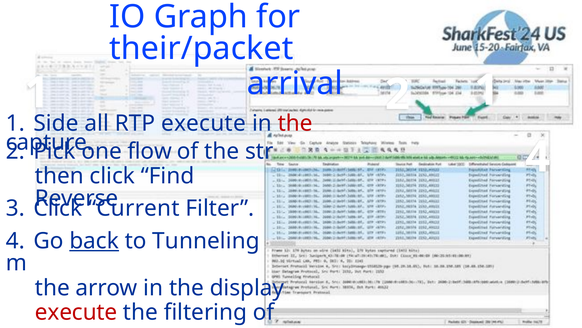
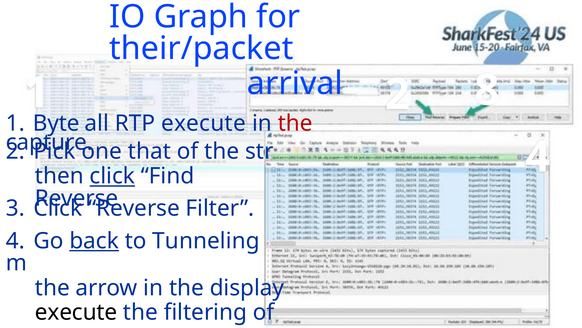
arrival 1: 1 -> 8 (487, 90)
Side: Side -> Byte (56, 123)
flow: flow -> that (149, 151)
click underline: none -> present (112, 176)
Current: Current -> Reverse (134, 208)
execute colour: red -> black (76, 312)
